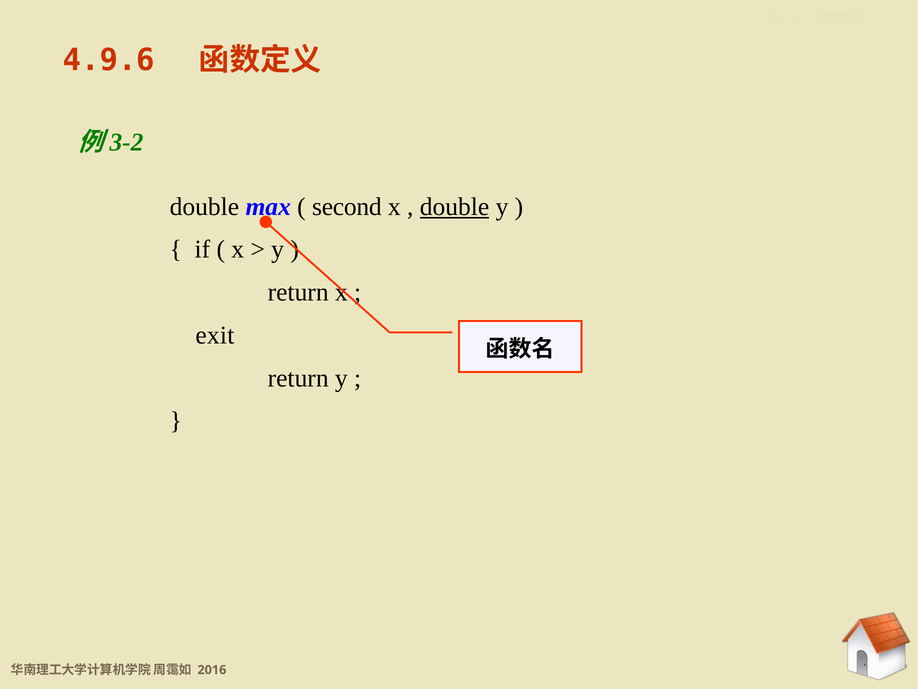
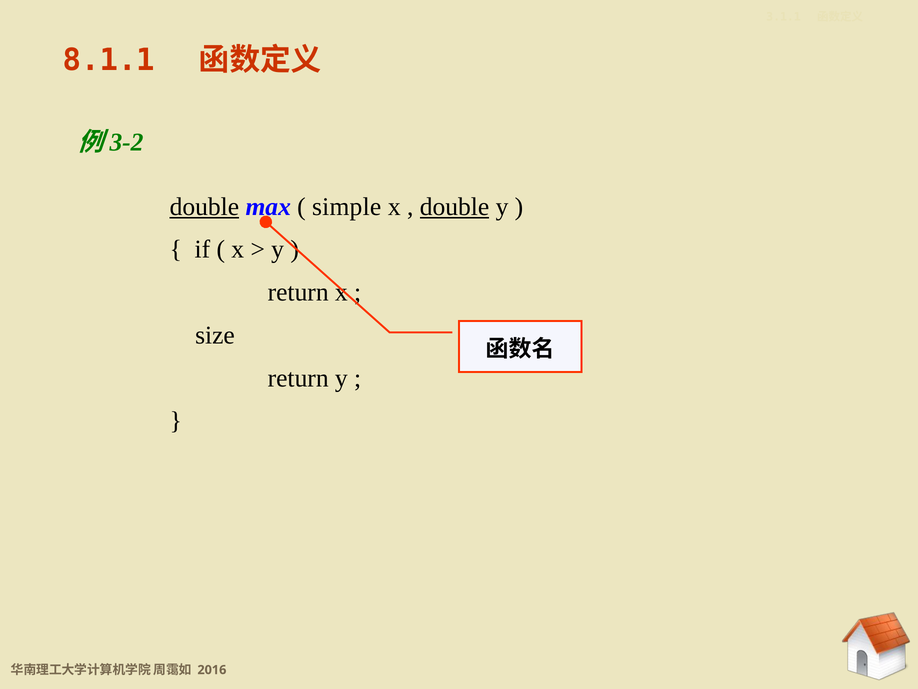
4.9.6: 4.9.6 -> 8.1.1 (109, 60)
double underline: none -> present (204, 207)
second: second -> simple (347, 207)
exit: exit -> size (215, 335)
